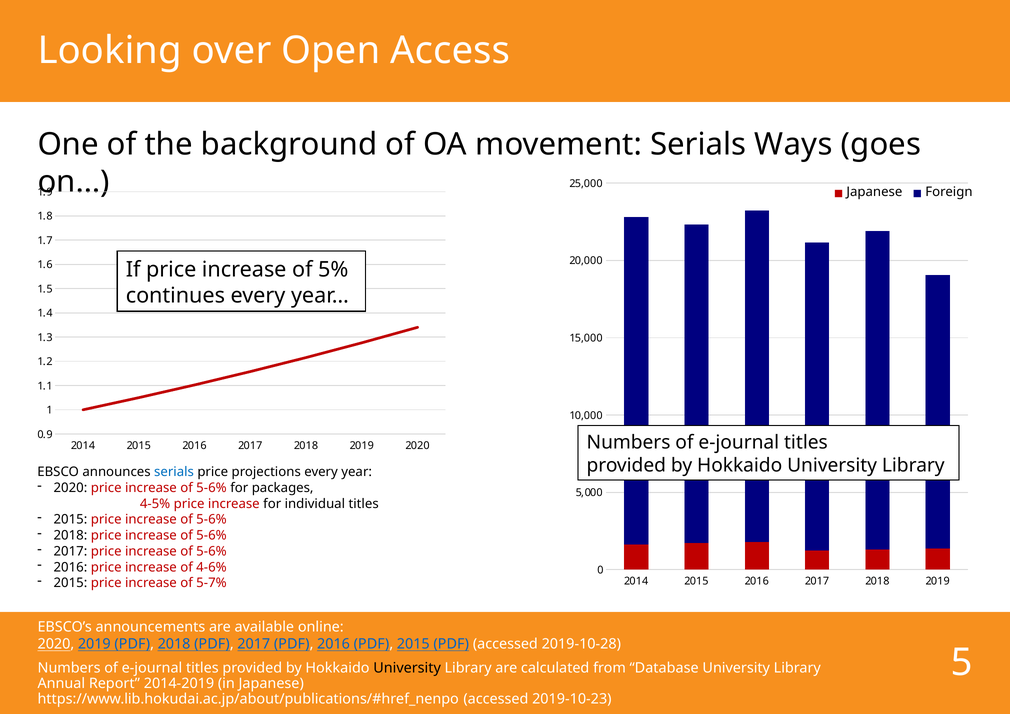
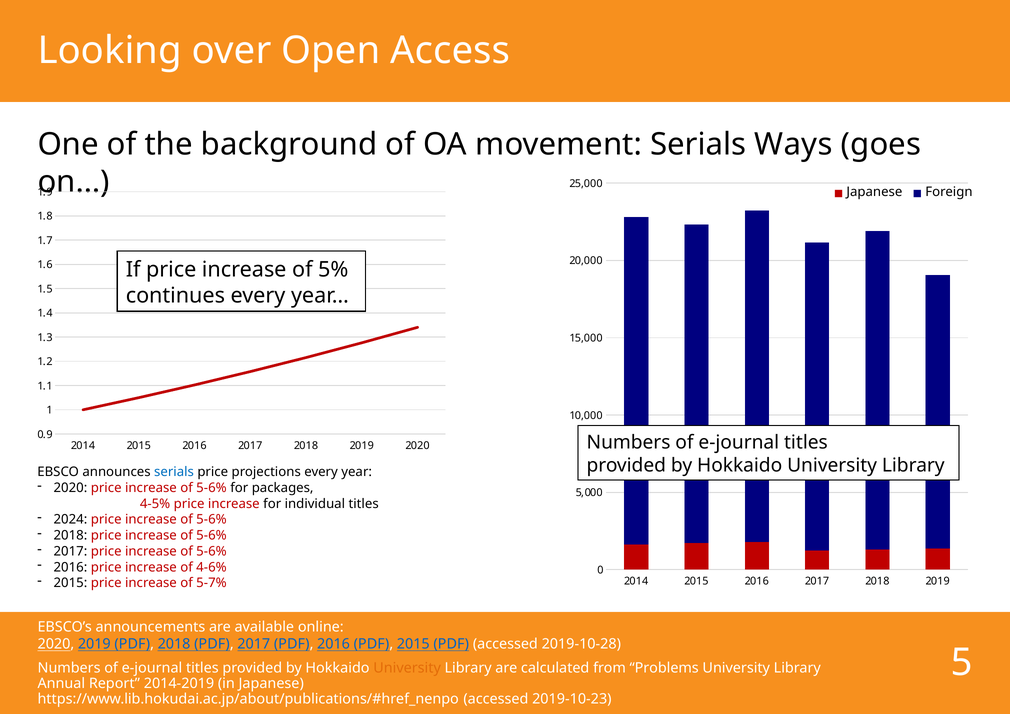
2015: 2015 -> 2024 (70, 520)
University colour: black -> orange (407, 668)
Database: Database -> Problems (664, 668)
